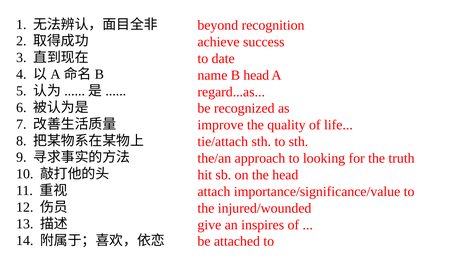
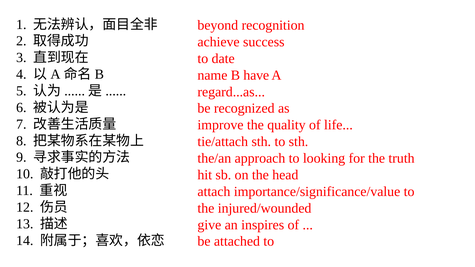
B head: head -> have (256, 75)
